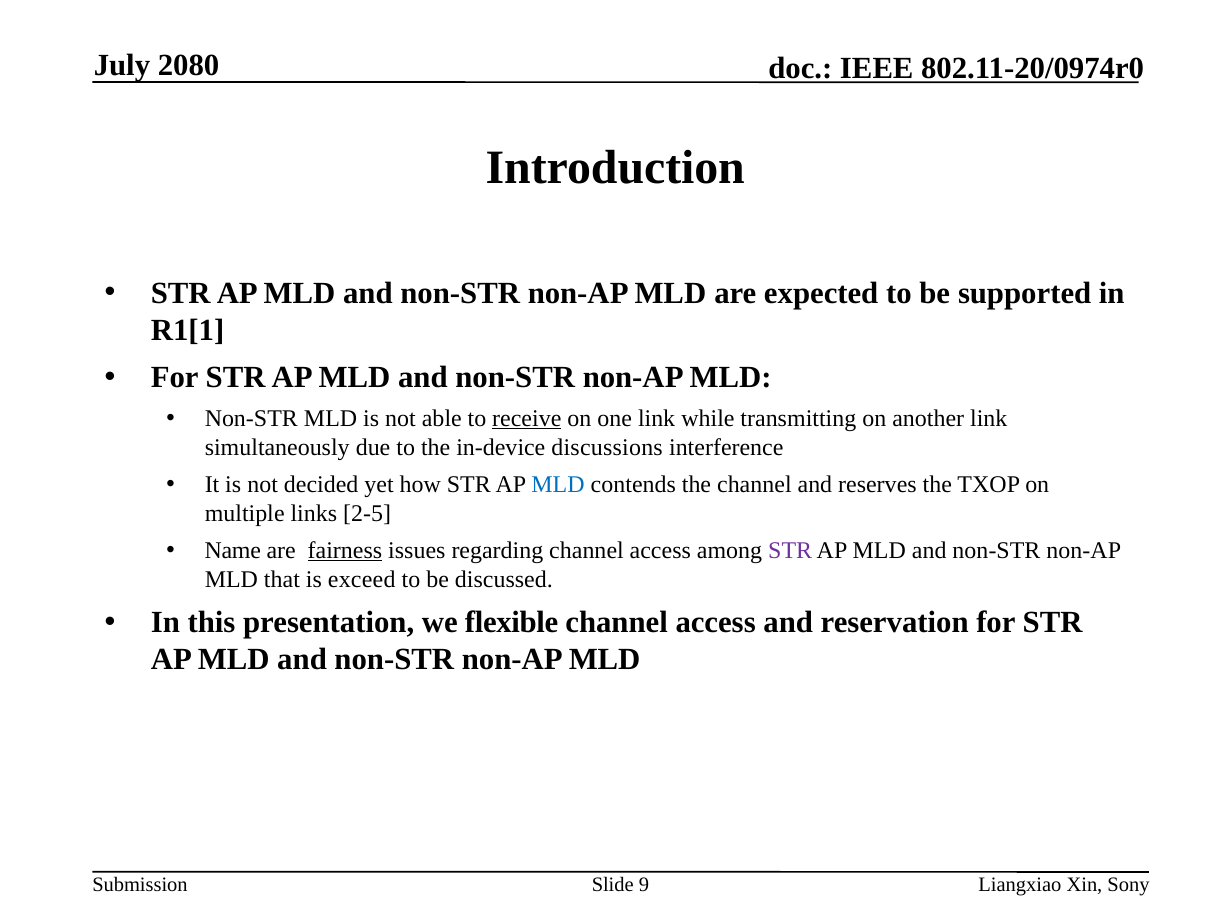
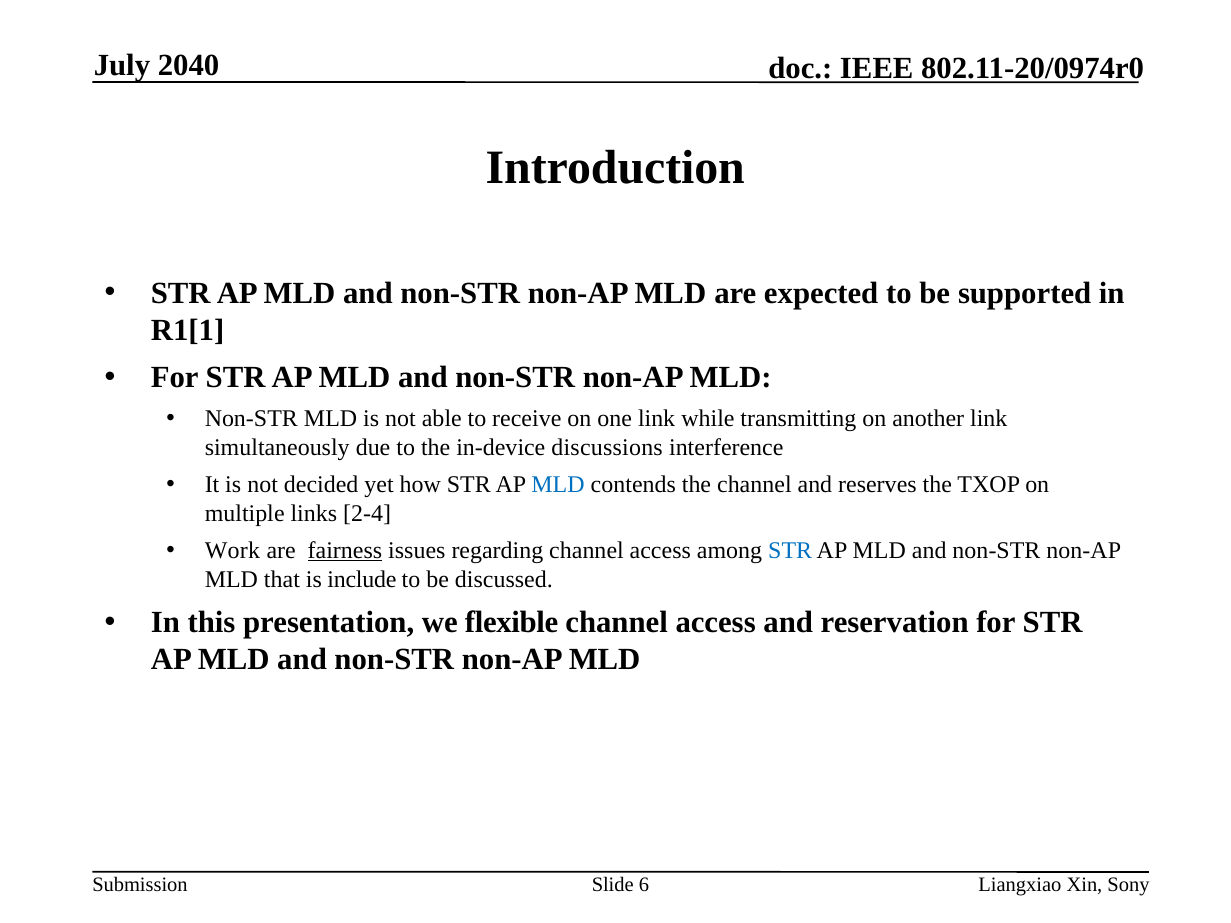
2080: 2080 -> 2040 (189, 65)
receive underline: present -> none (527, 419)
2-5: 2-5 -> 2-4 (367, 513)
Name: Name -> Work (232, 551)
STR colour: purple -> blue (790, 551)
exceed: exceed -> include (362, 579)
9: 9 -> 6 (644, 885)
